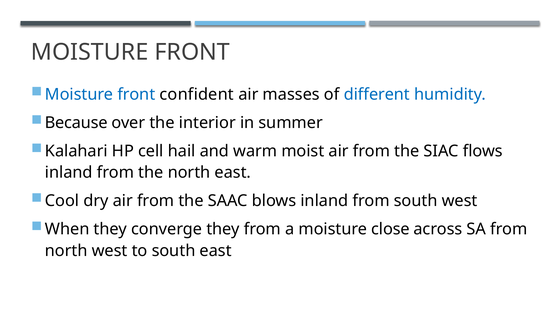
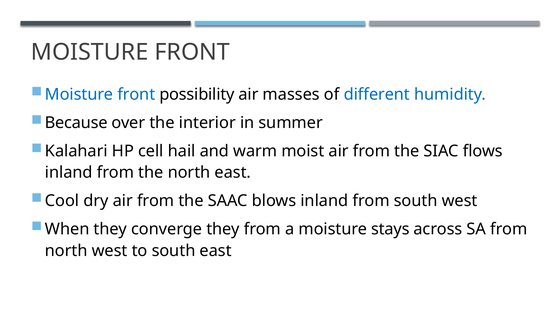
confident: confident -> possibility (197, 94)
close: close -> stays (390, 229)
